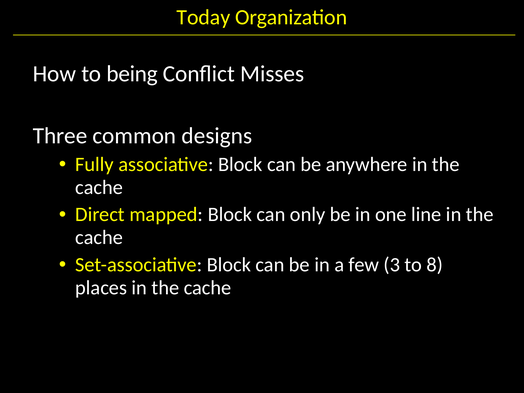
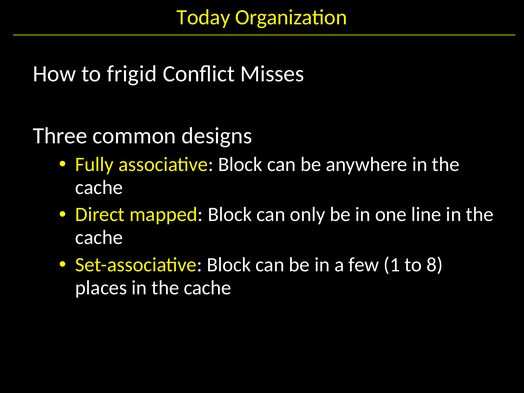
being: being -> frigid (132, 74)
3: 3 -> 1 (392, 265)
